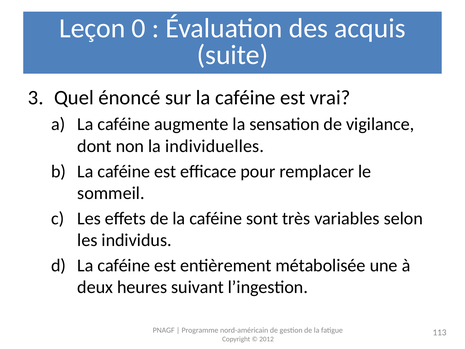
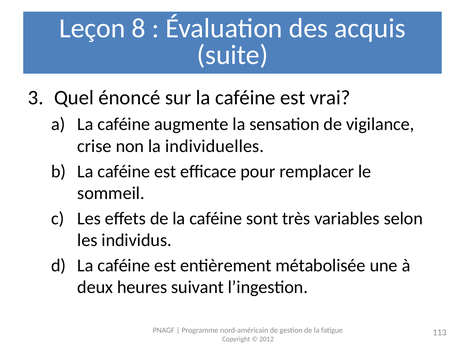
0: 0 -> 8 (139, 28)
dont: dont -> crise (94, 146)
